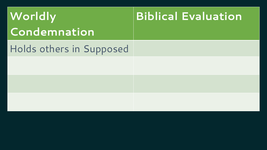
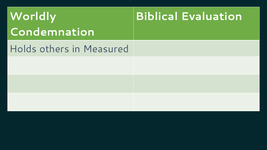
Supposed: Supposed -> Measured (106, 49)
